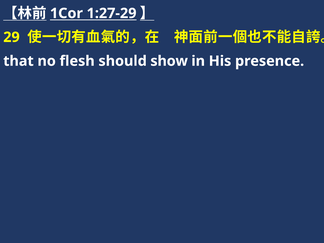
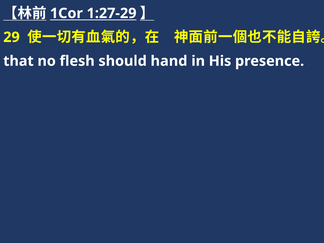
show: show -> hand (169, 61)
